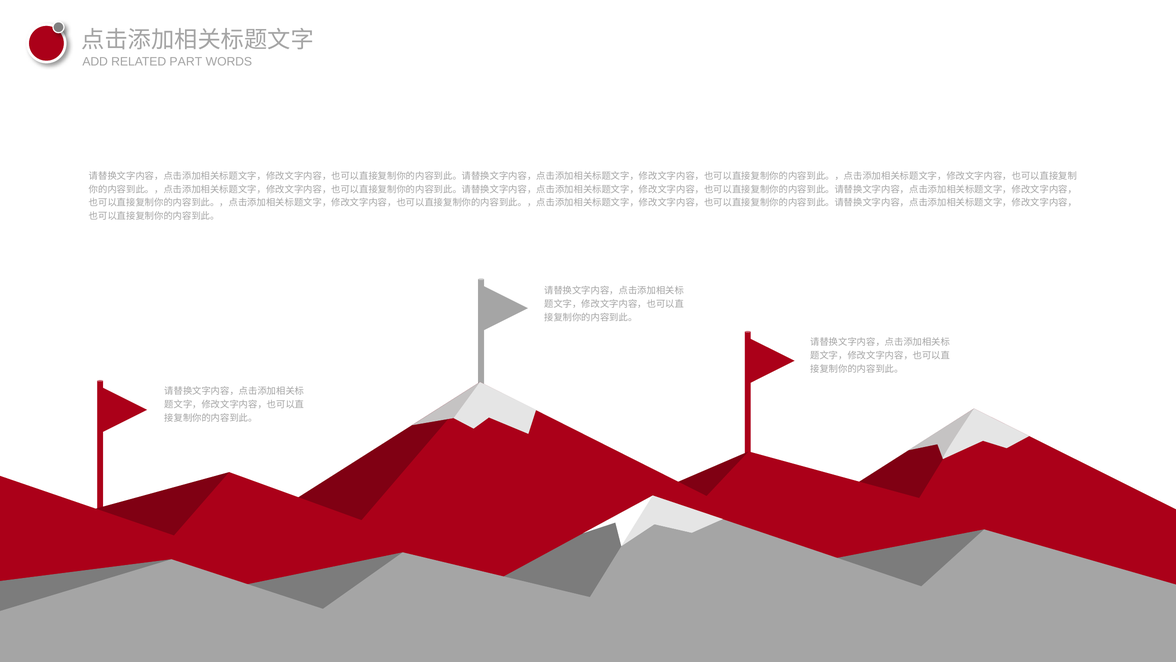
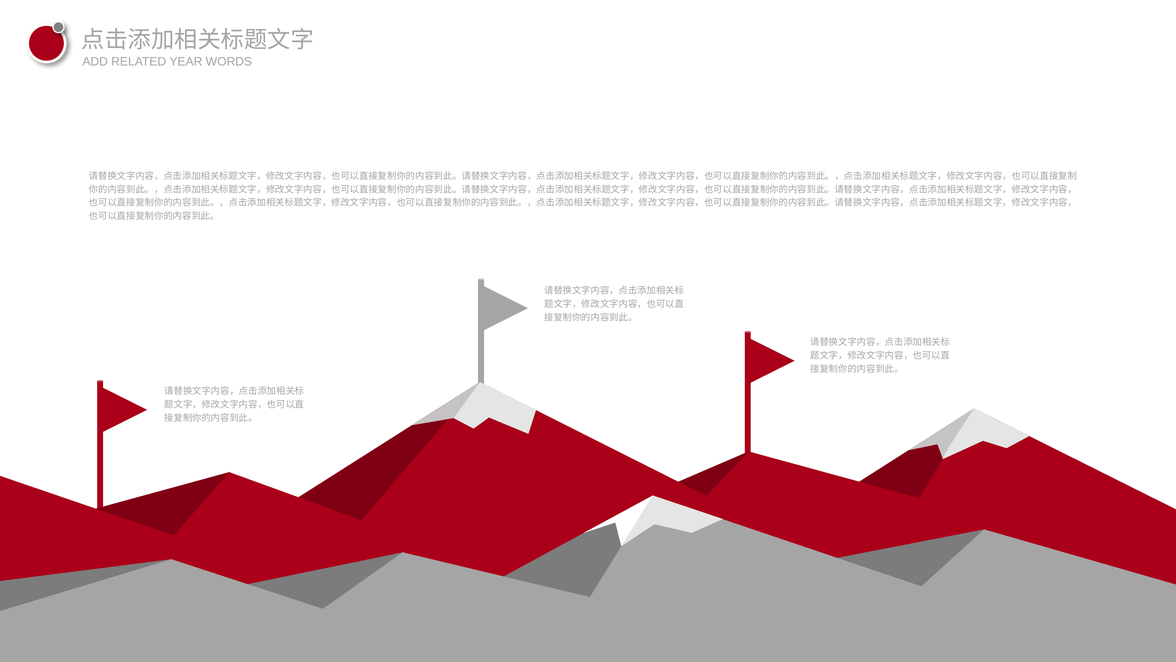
PART: PART -> YEAR (186, 62)
